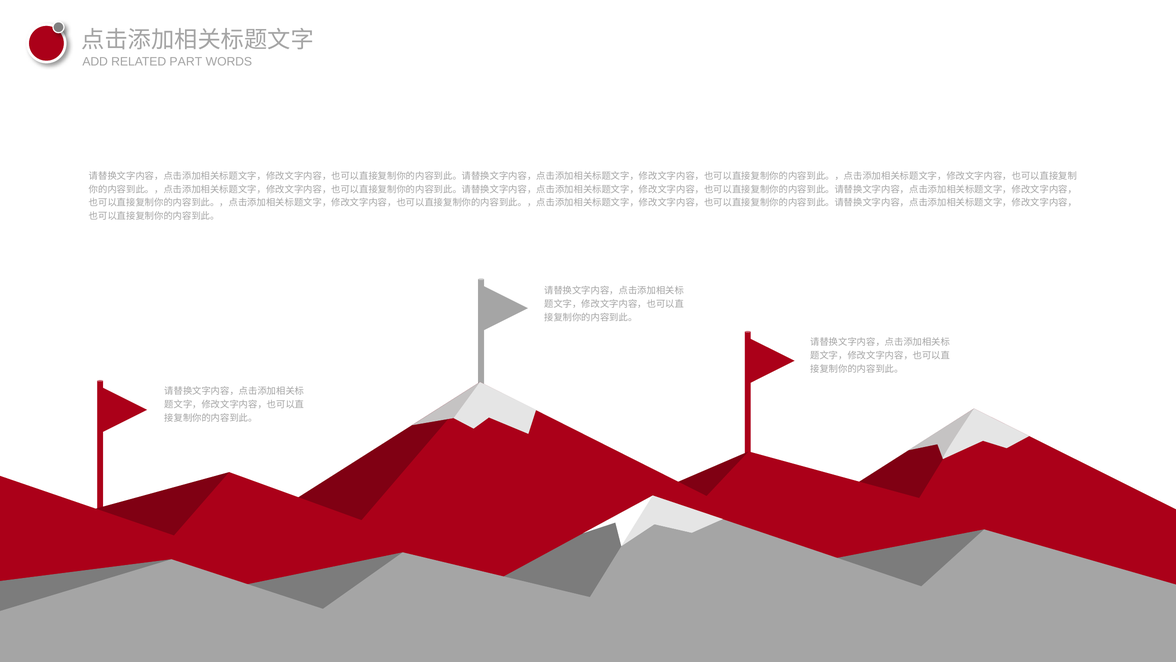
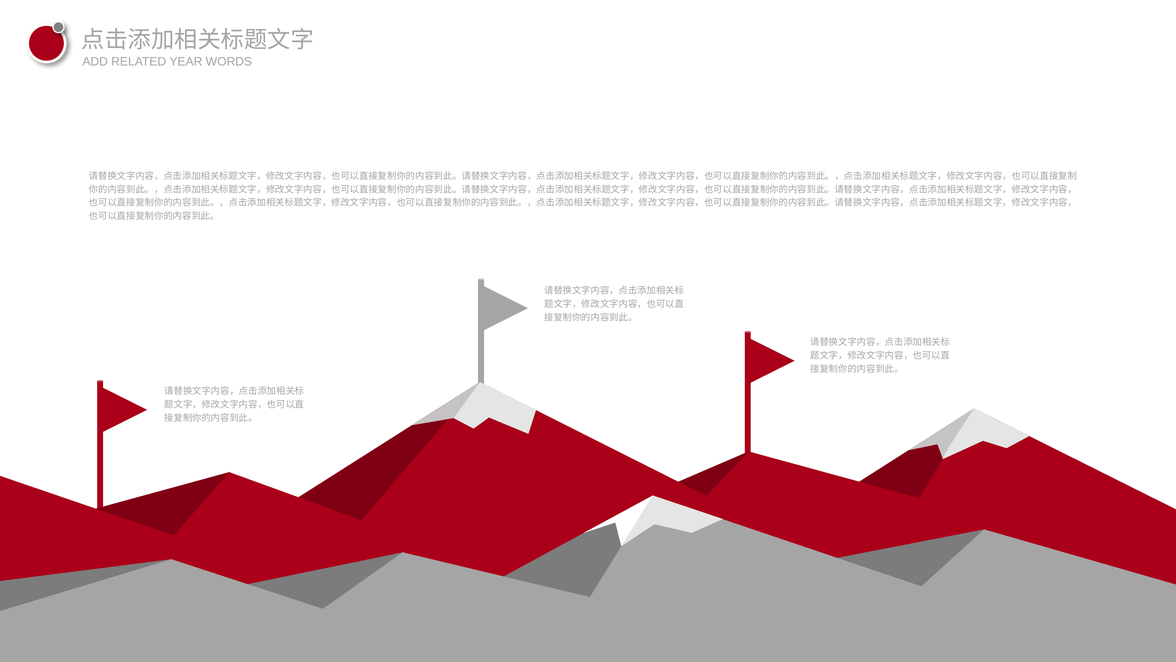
PART: PART -> YEAR (186, 62)
